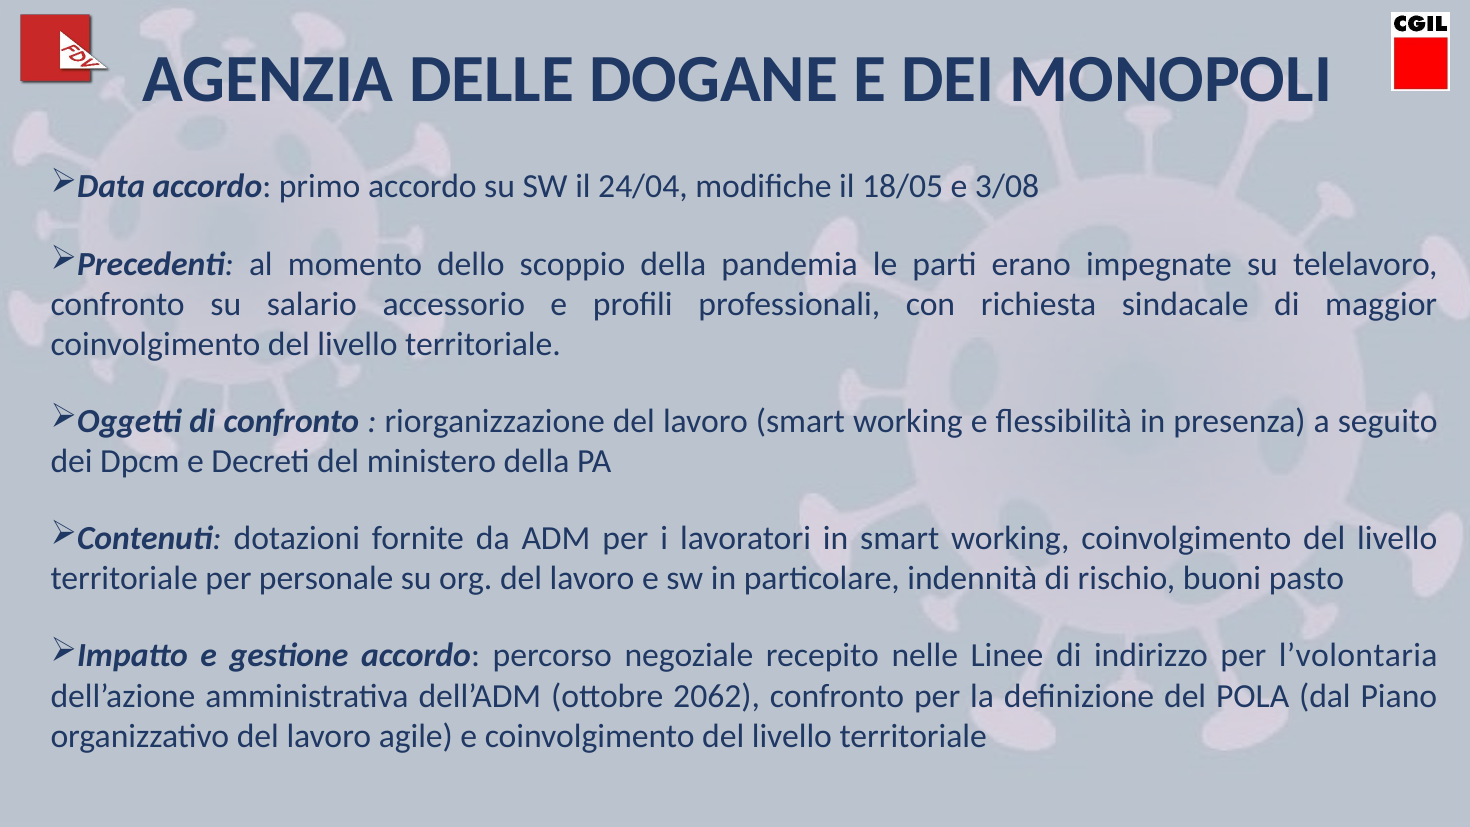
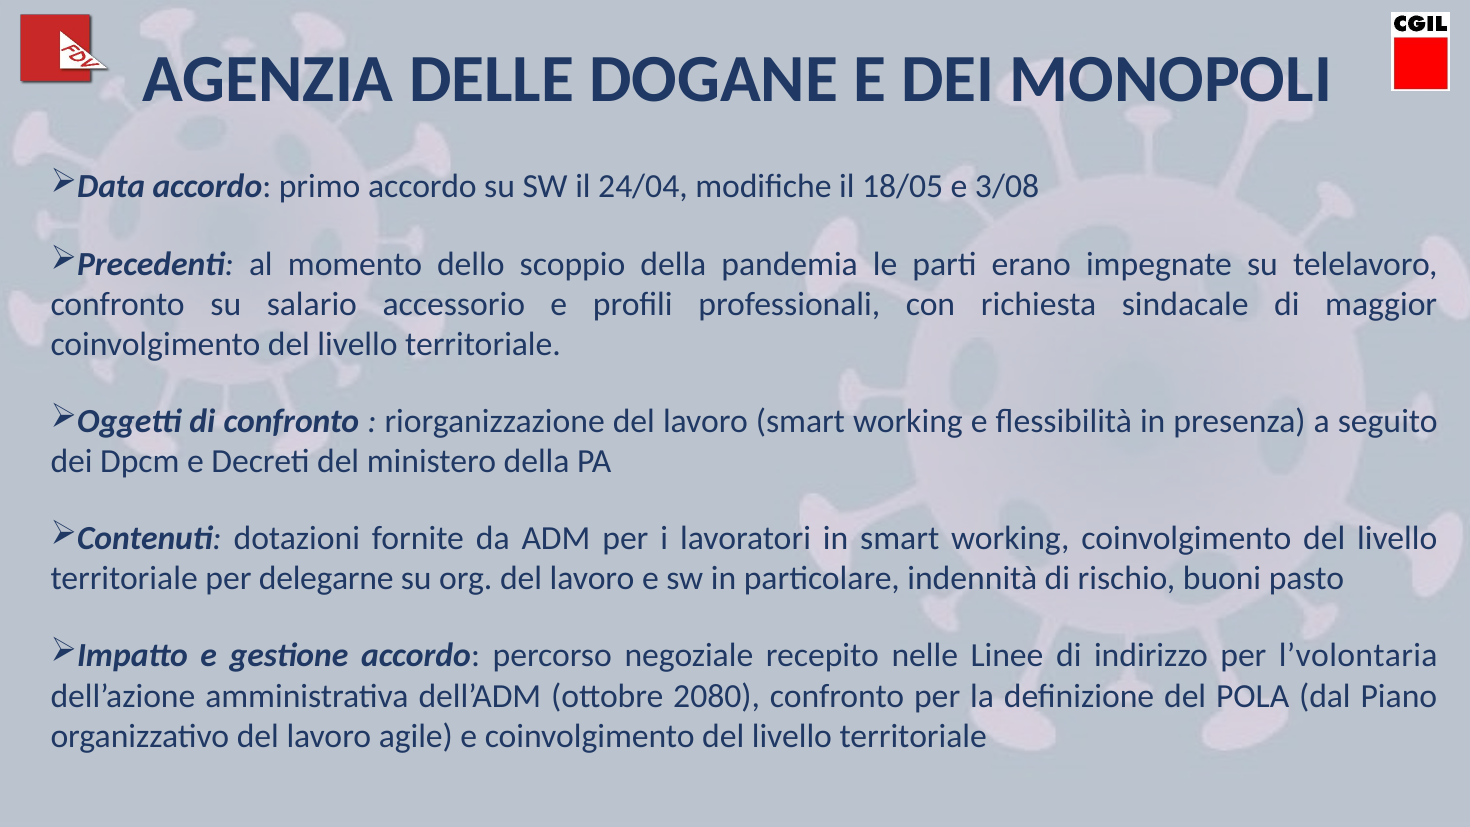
personale: personale -> delegarne (326, 579)
2062: 2062 -> 2080 (717, 696)
